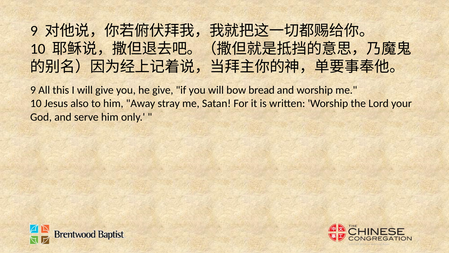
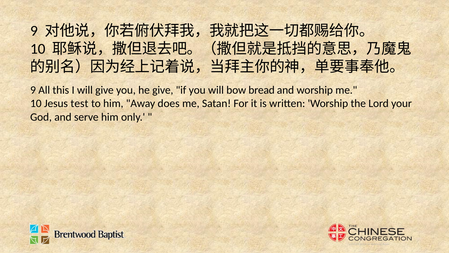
also: also -> test (79, 103)
stray: stray -> does (169, 103)
